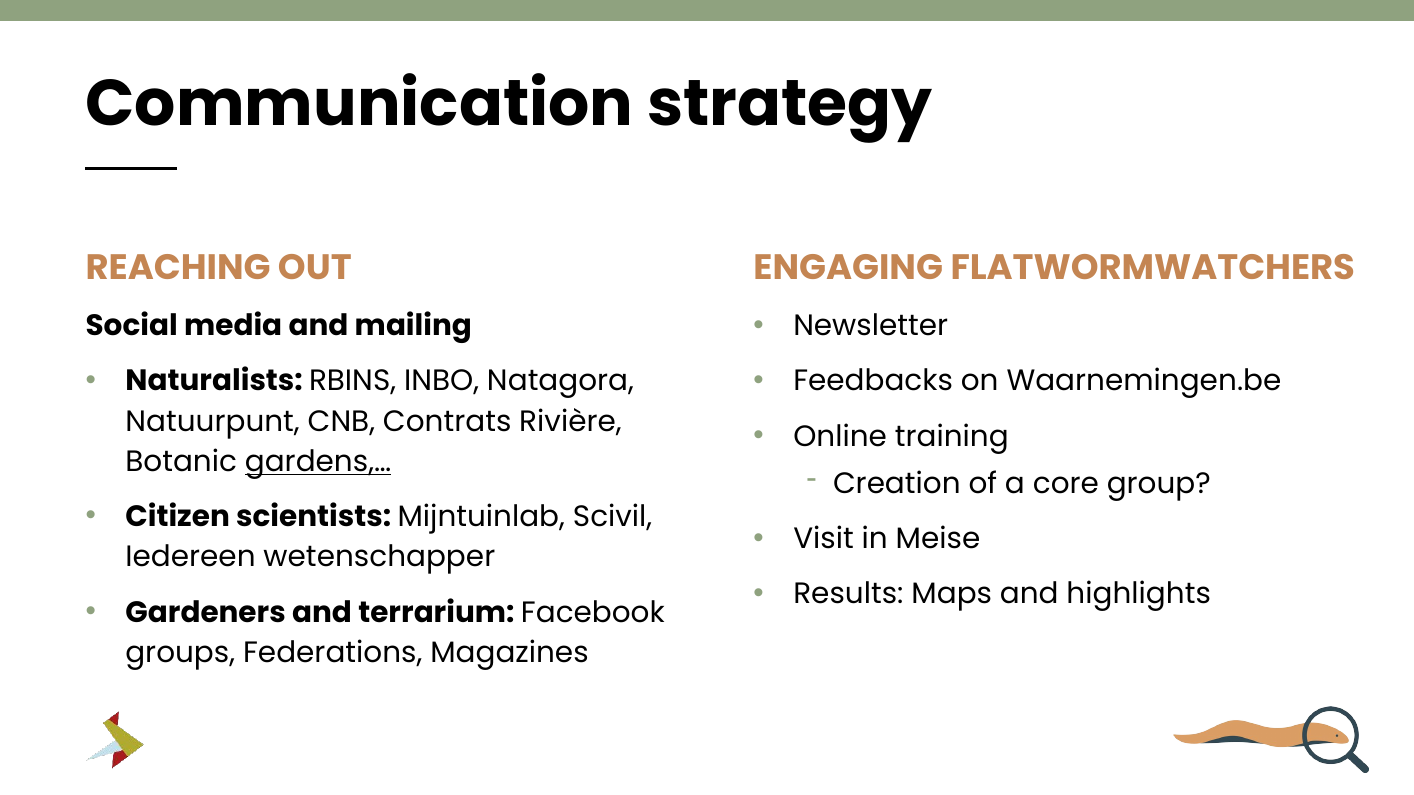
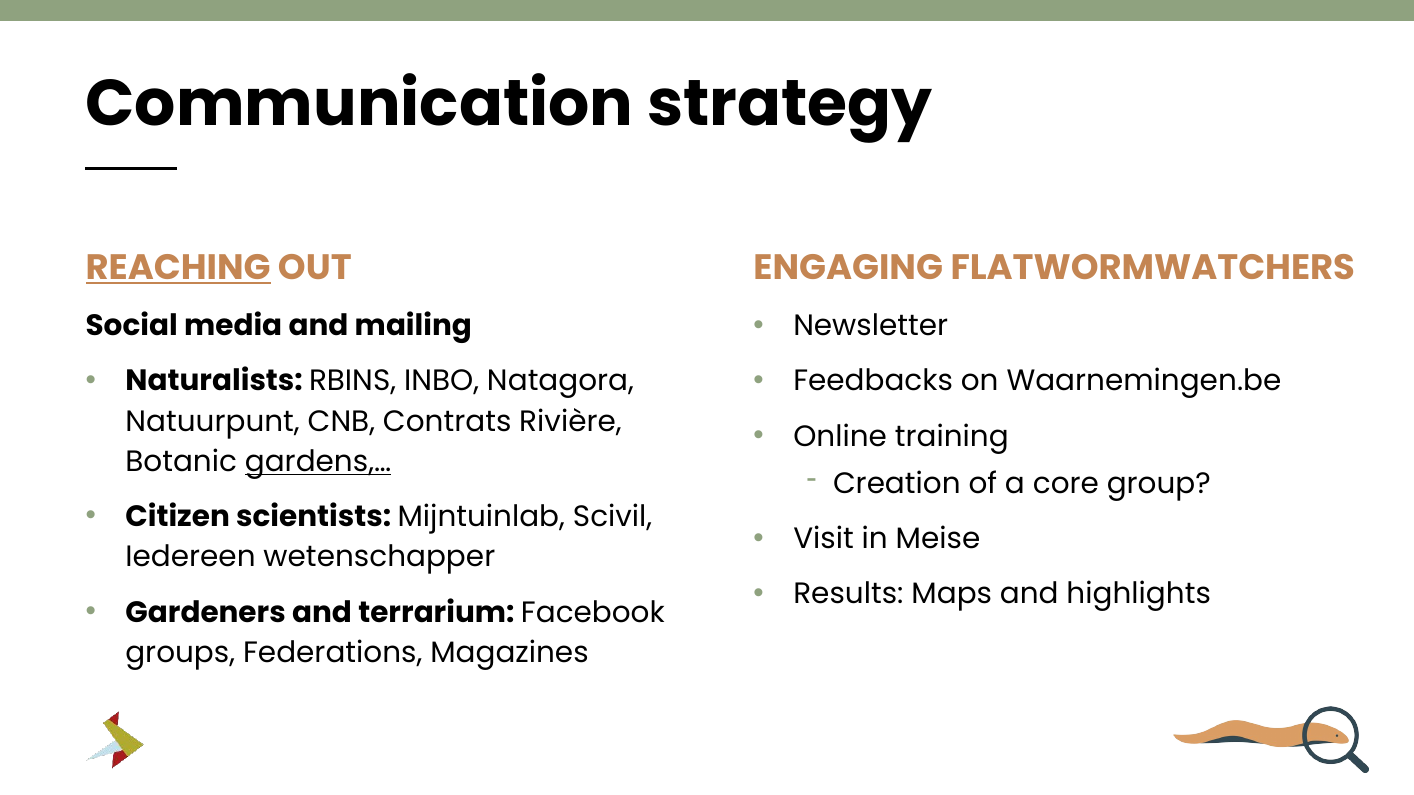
REACHING underline: none -> present (178, 268)
